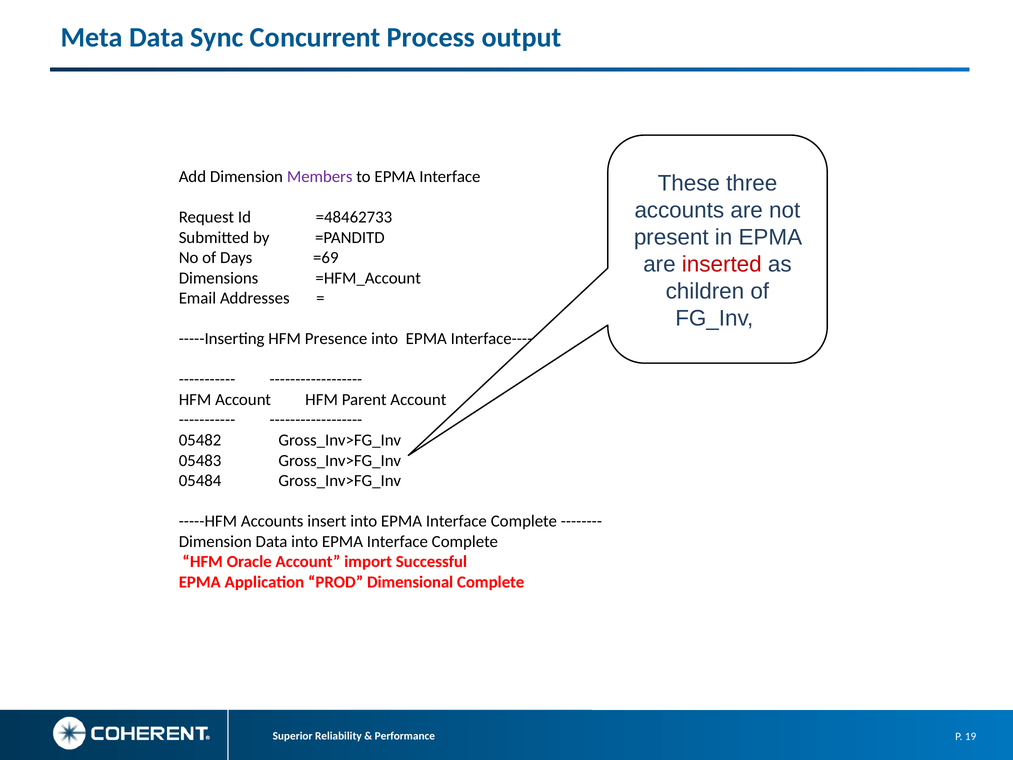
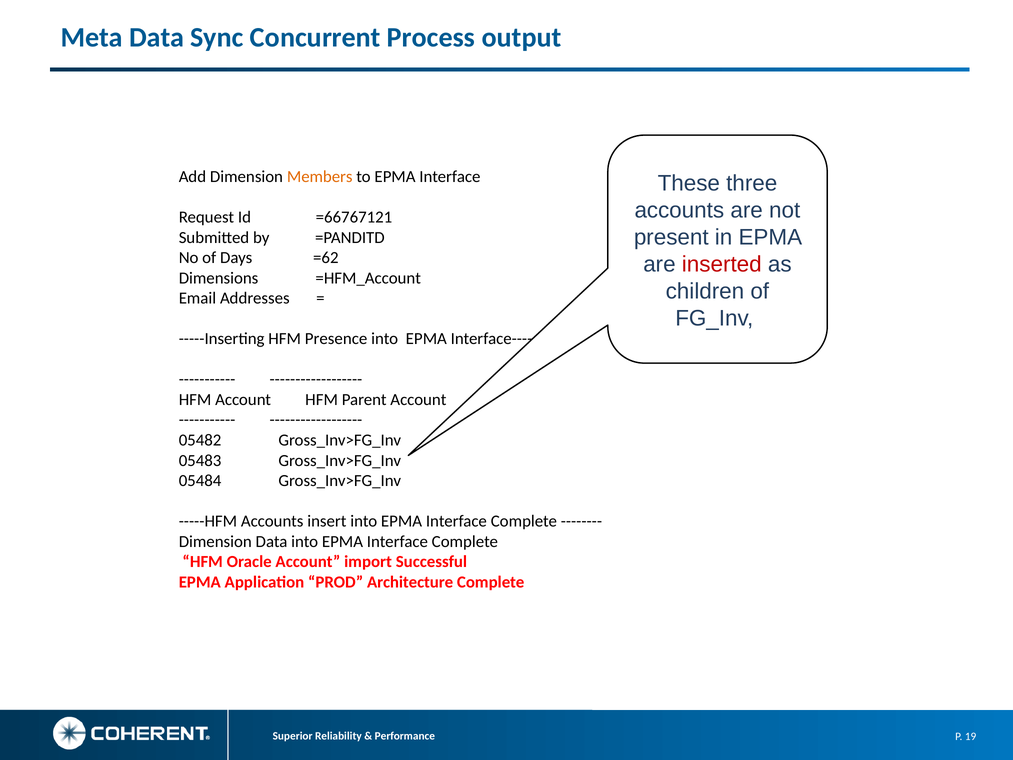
Members colour: purple -> orange (320, 177)
=48462733: =48462733 -> =66767121 (354, 217)
=69: =69 -> =62 (326, 258)
Dimensional: Dimensional -> Architecture (410, 582)
